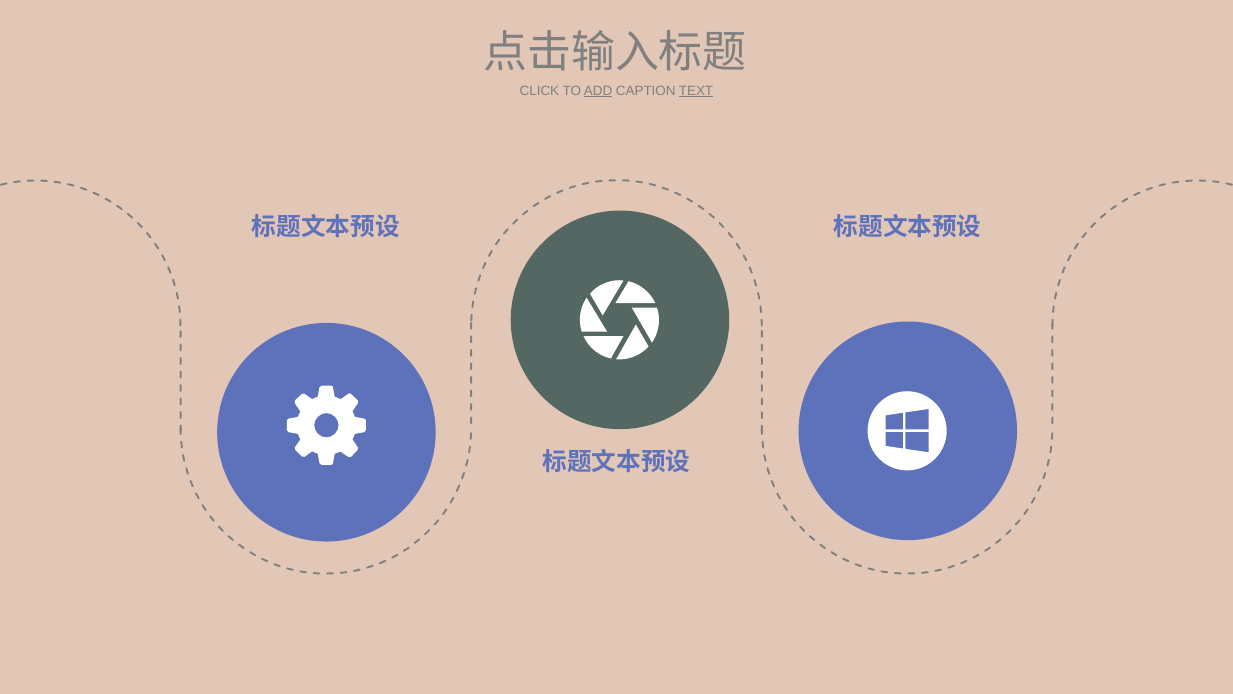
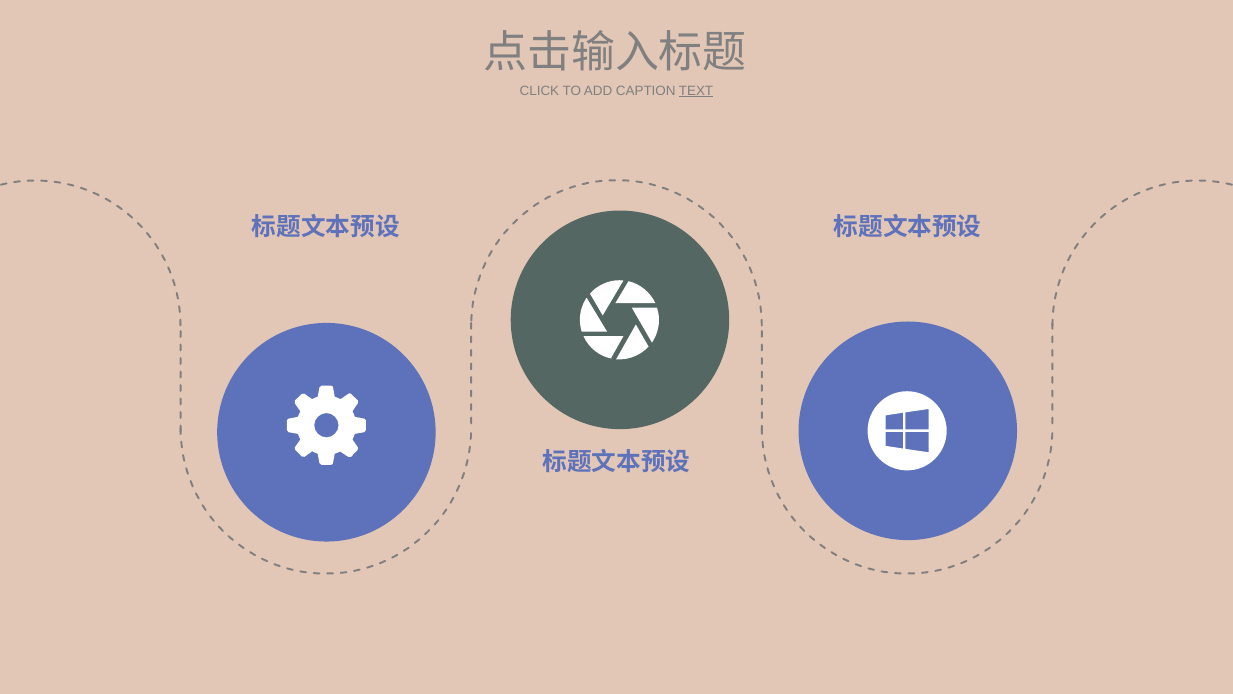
ADD underline: present -> none (598, 91)
